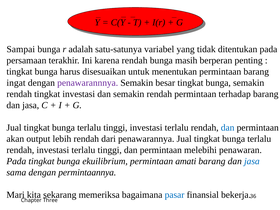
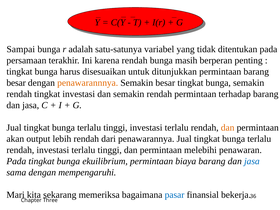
menentukan: menentukan -> ditunjukkan (174, 72)
ingat: ingat -> besar (16, 83)
penawarannnya colour: purple -> orange (88, 83)
dan colour: blue -> orange (228, 128)
amati: amati -> biaya (186, 161)
permintaannya: permintaannya -> mempengaruhi (87, 172)
